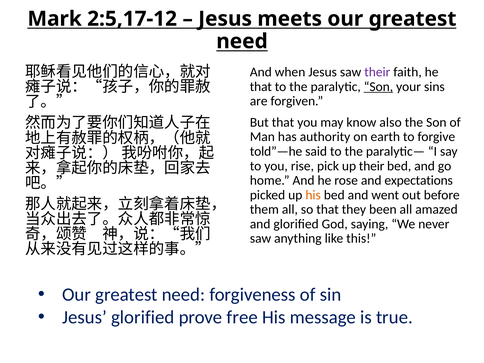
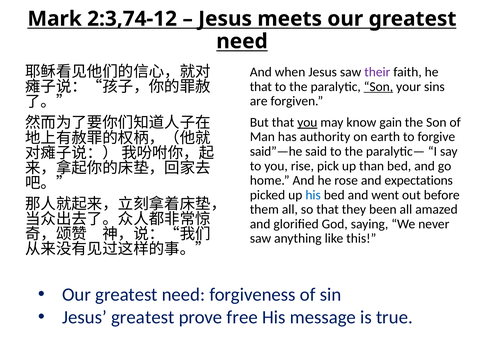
2:5,17-12: 2:5,17-12 -> 2:3,74-12 (132, 19)
you underline: none -> present (307, 122)
also: also -> gain (391, 122)
told”—he: told”—he -> said”—he (276, 151)
up their: their -> than (372, 166)
his colour: orange -> blue (313, 195)
Jesus glorified: glorified -> greatest (143, 317)
